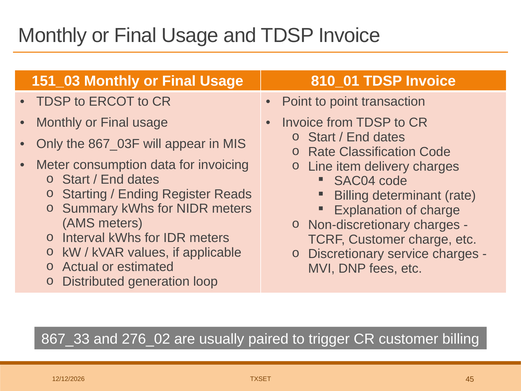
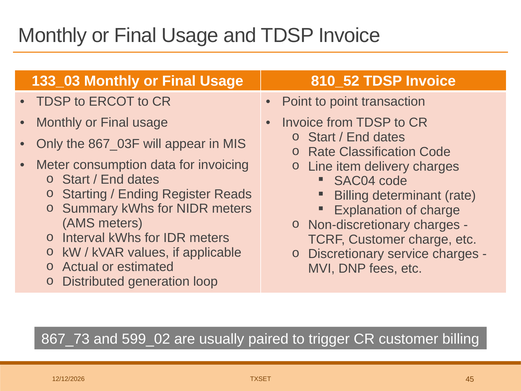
151_03: 151_03 -> 133_03 (56, 81)
810_01: 810_01 -> 810_52 (335, 81)
867_33: 867_33 -> 867_73 (65, 339)
276_02: 276_02 -> 599_02 (146, 339)
